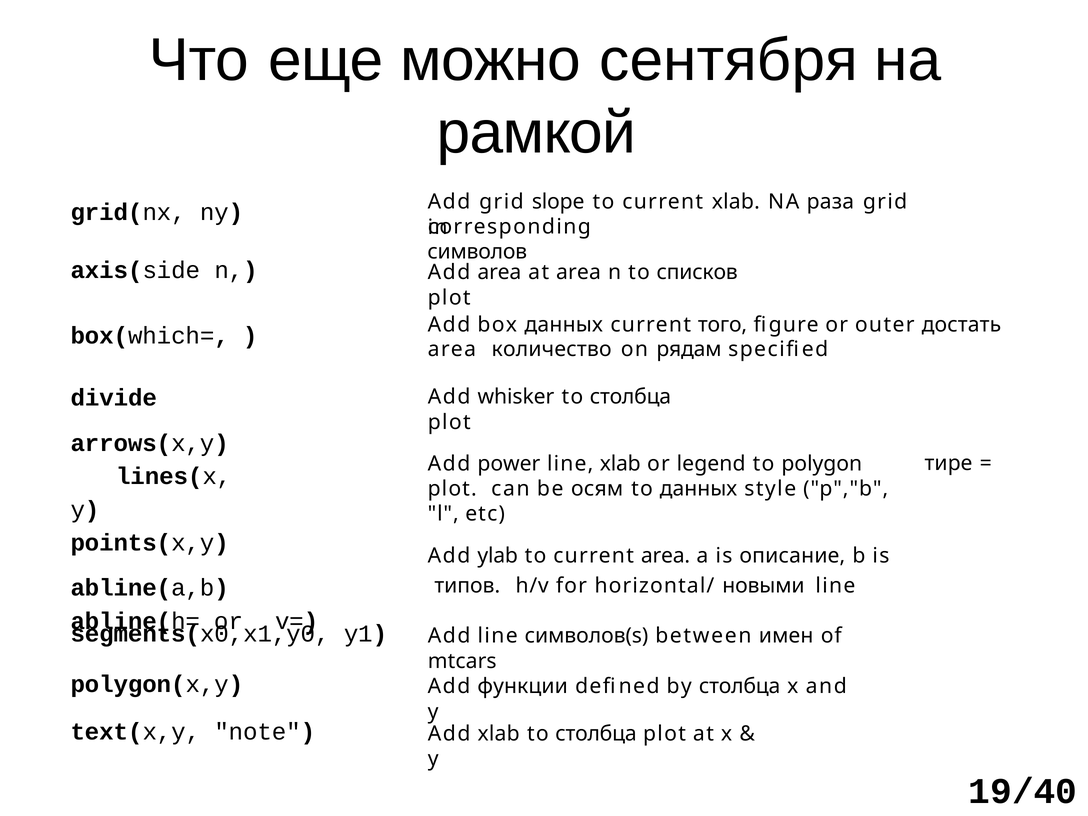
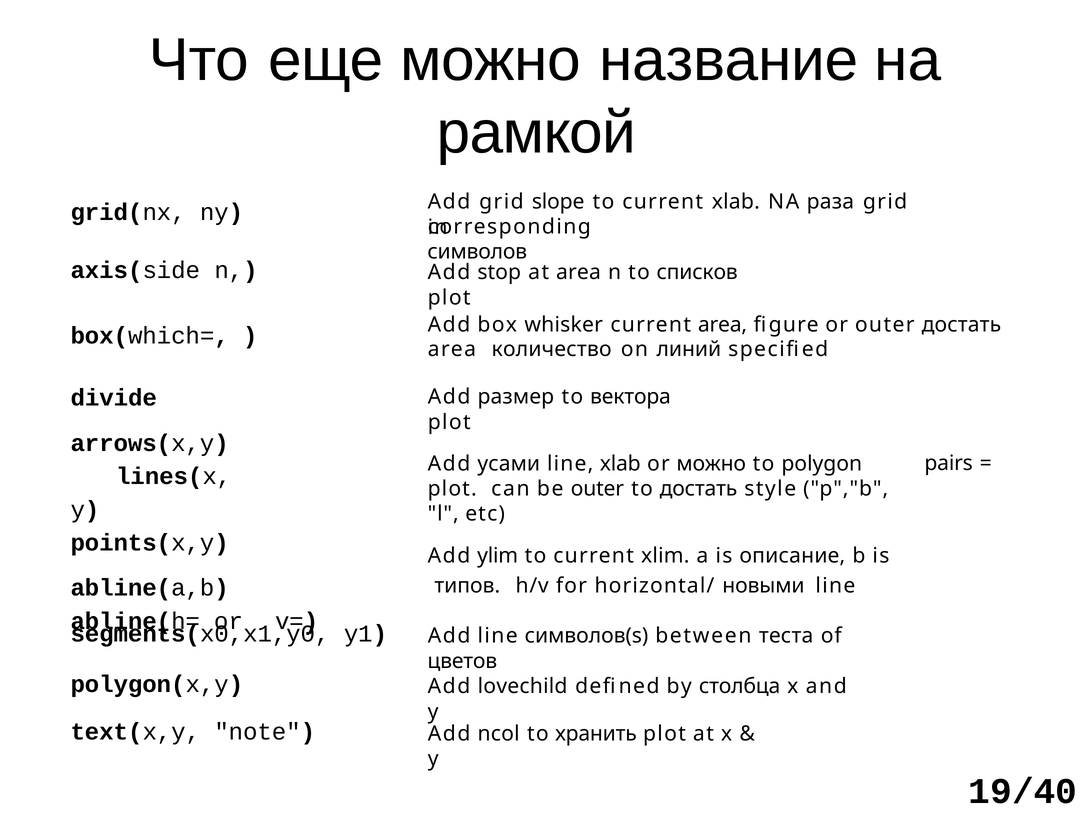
сентября: сентября -> название (729, 60)
Add area: area -> stop (499, 272)
box данных: данных -> whisker (564, 325)
current того: того -> area (723, 325)
рядам: рядам -> линий (689, 349)
whisker: whisker -> размер (516, 397)
столбца: столбца -> вектора (630, 397)
тире: тире -> pairs (949, 463)
power: power -> усами (509, 464)
or legend: legend -> можно (711, 464)
be осям: осям -> outer (597, 489)
to данных: данных -> достать (699, 489)
ylab: ylab -> ylim (498, 556)
current area: area -> xlim (665, 556)
имен: имен -> теста (786, 636)
mtcars: mtcars -> цветов (462, 661)
функции: функции -> lovechild (523, 686)
Add xlab: xlab -> ncol (499, 734)
столбца: столбца -> хранить (596, 734)
